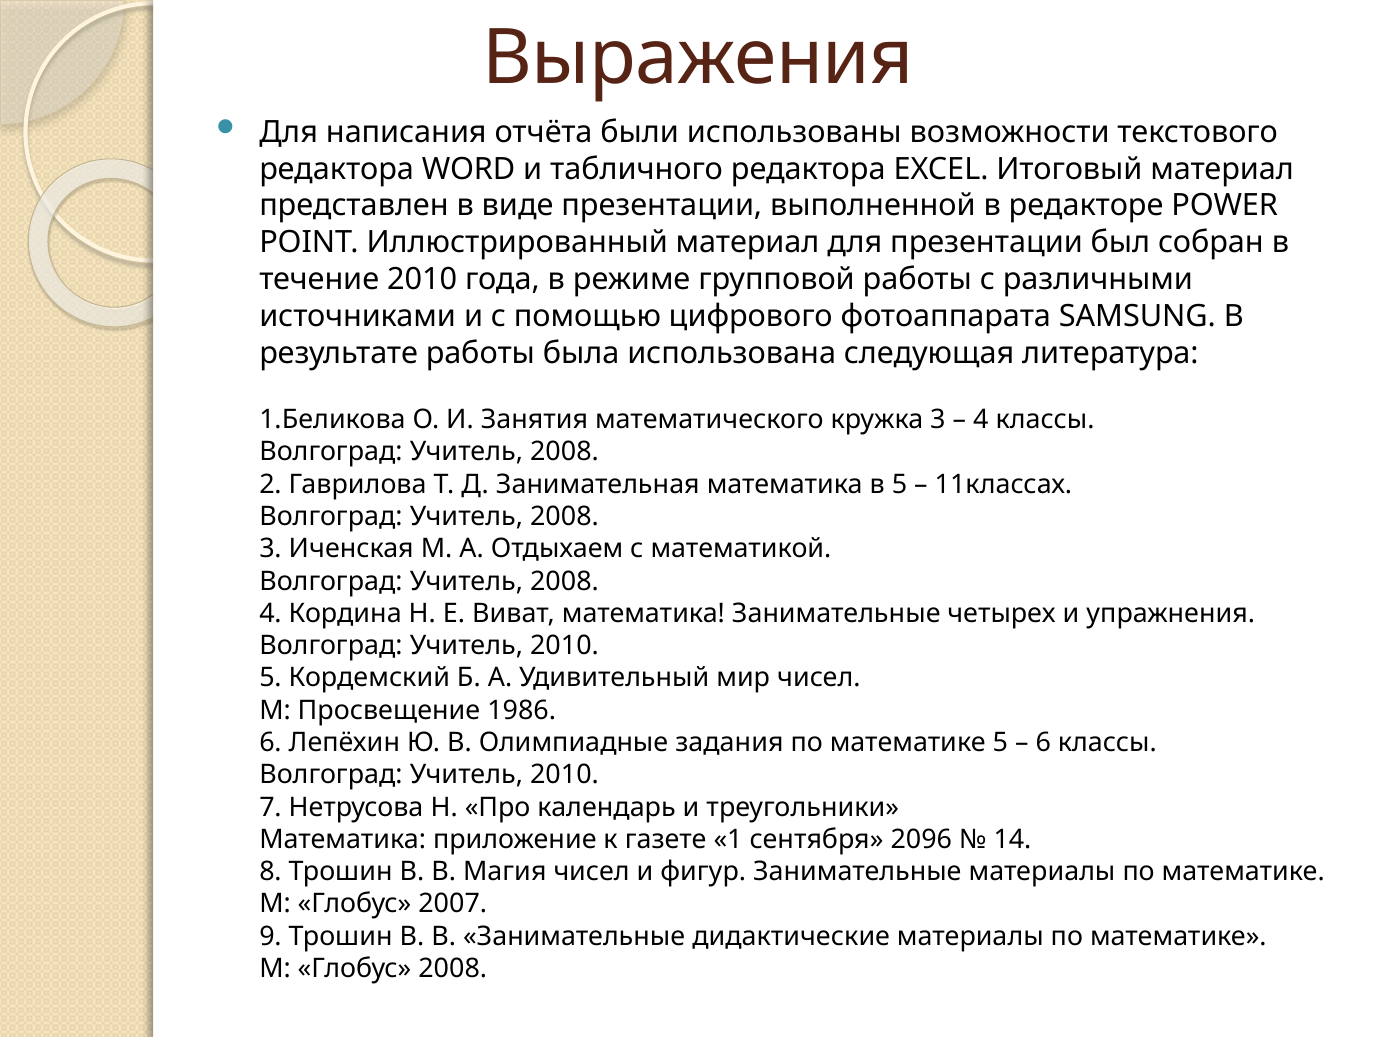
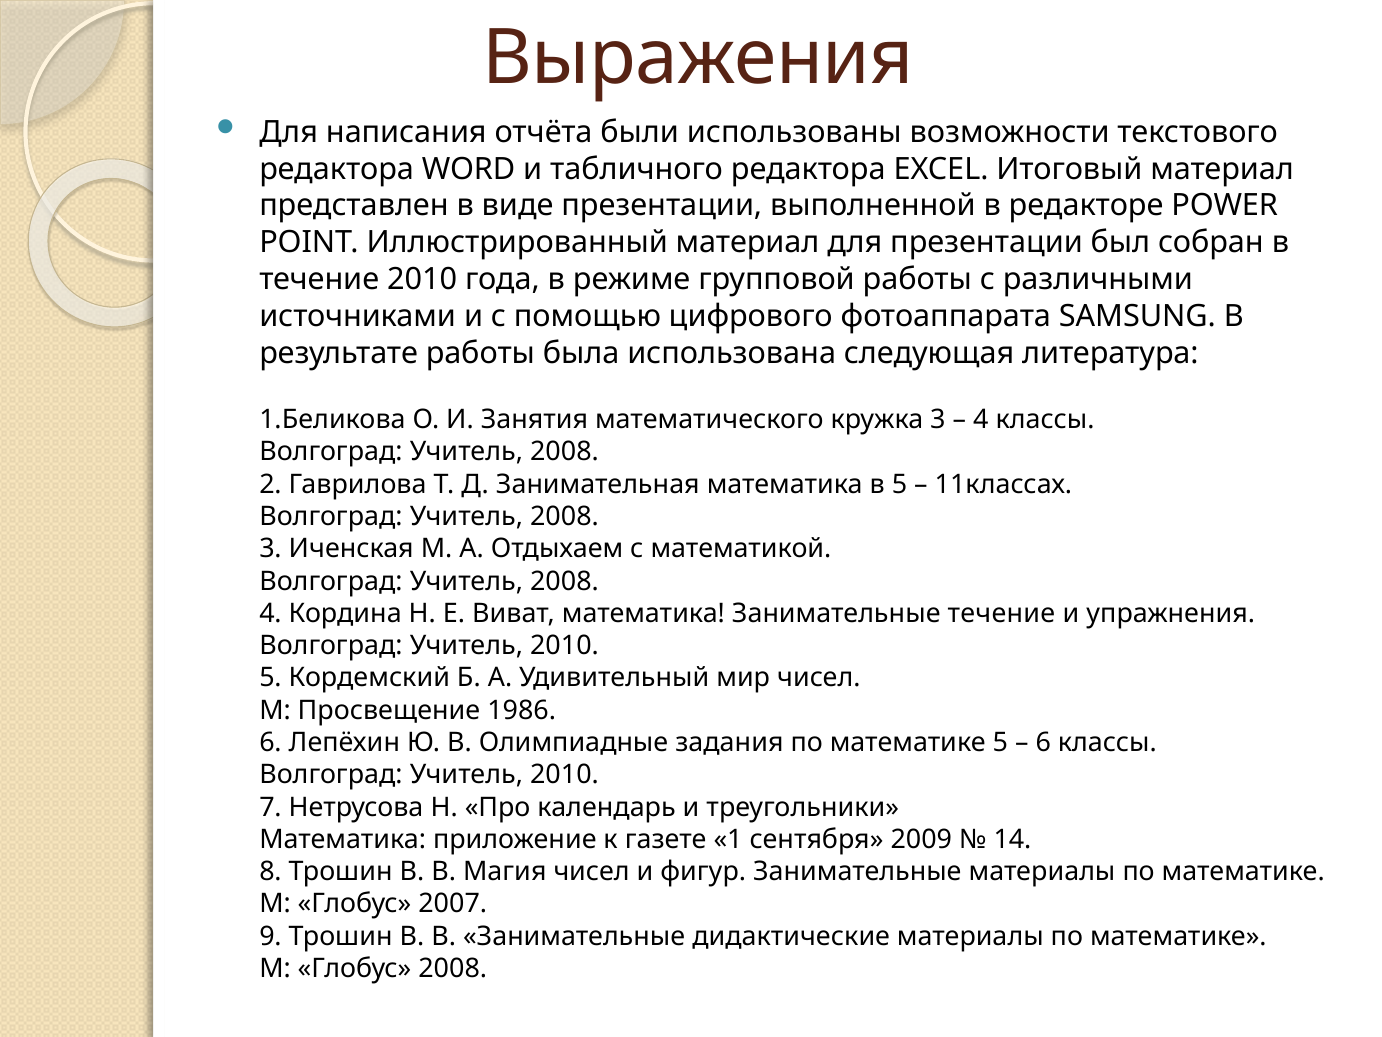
Занимательные четырех: четырех -> течение (1001, 613)
2096: 2096 -> 2009 (921, 839)
